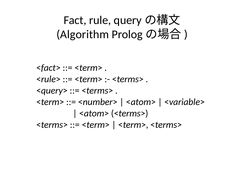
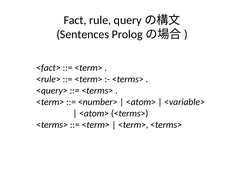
Algorithm: Algorithm -> Sentences (83, 34)
